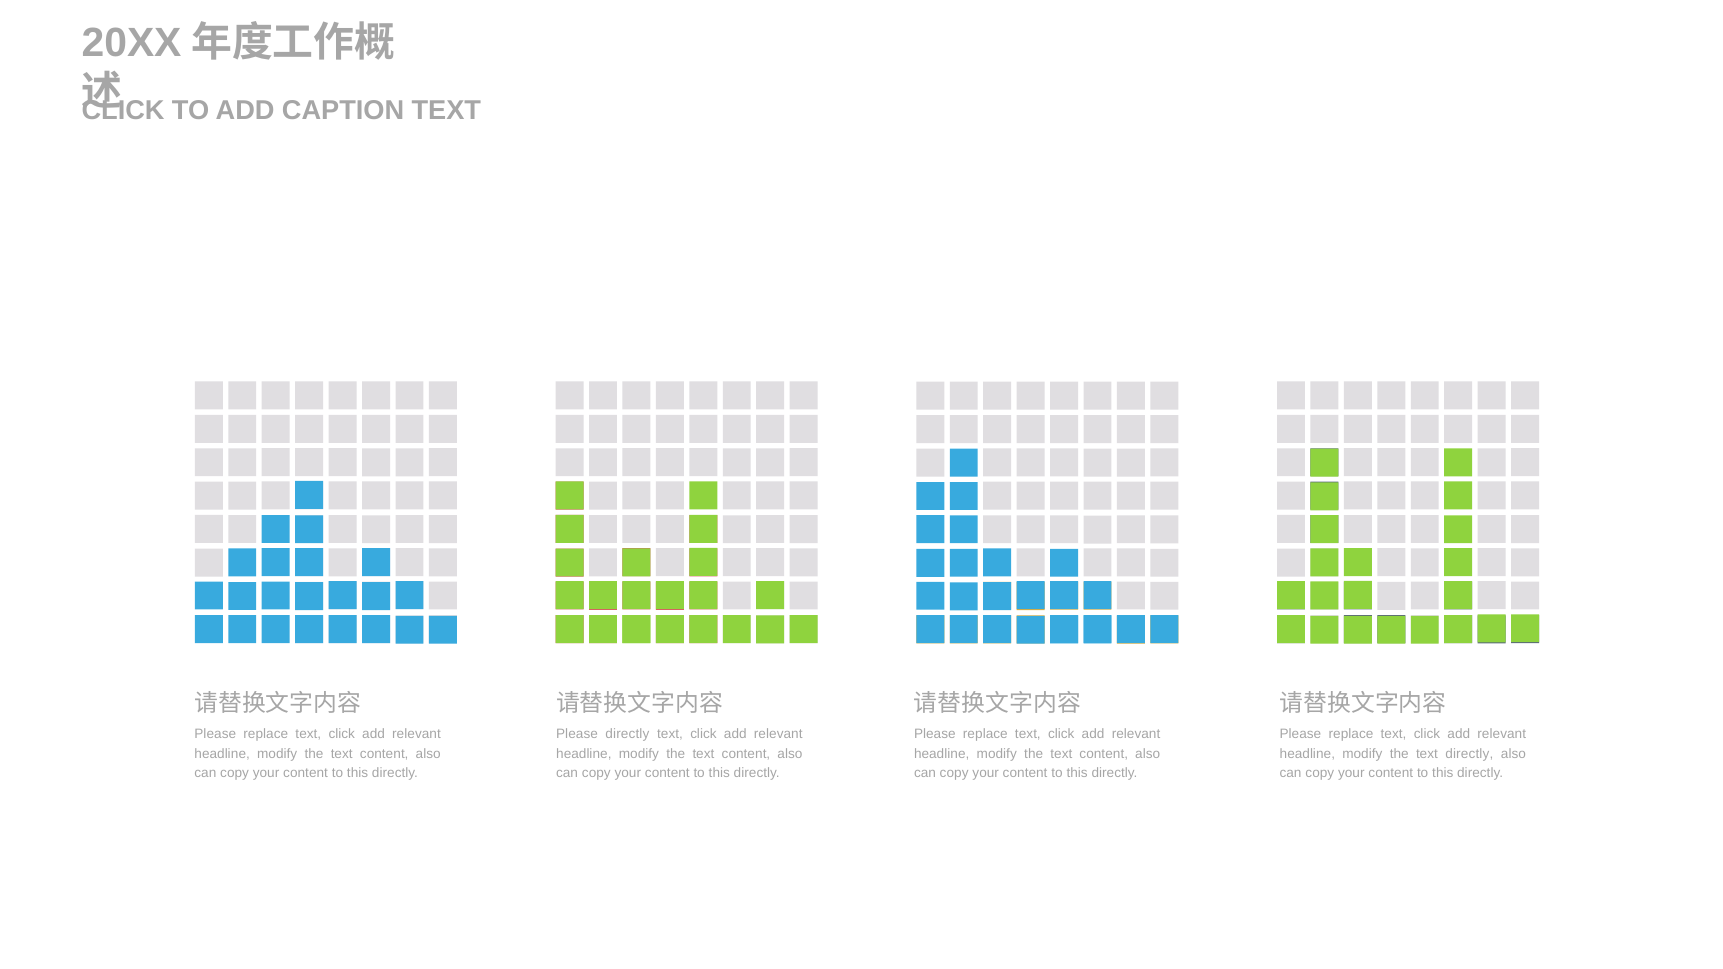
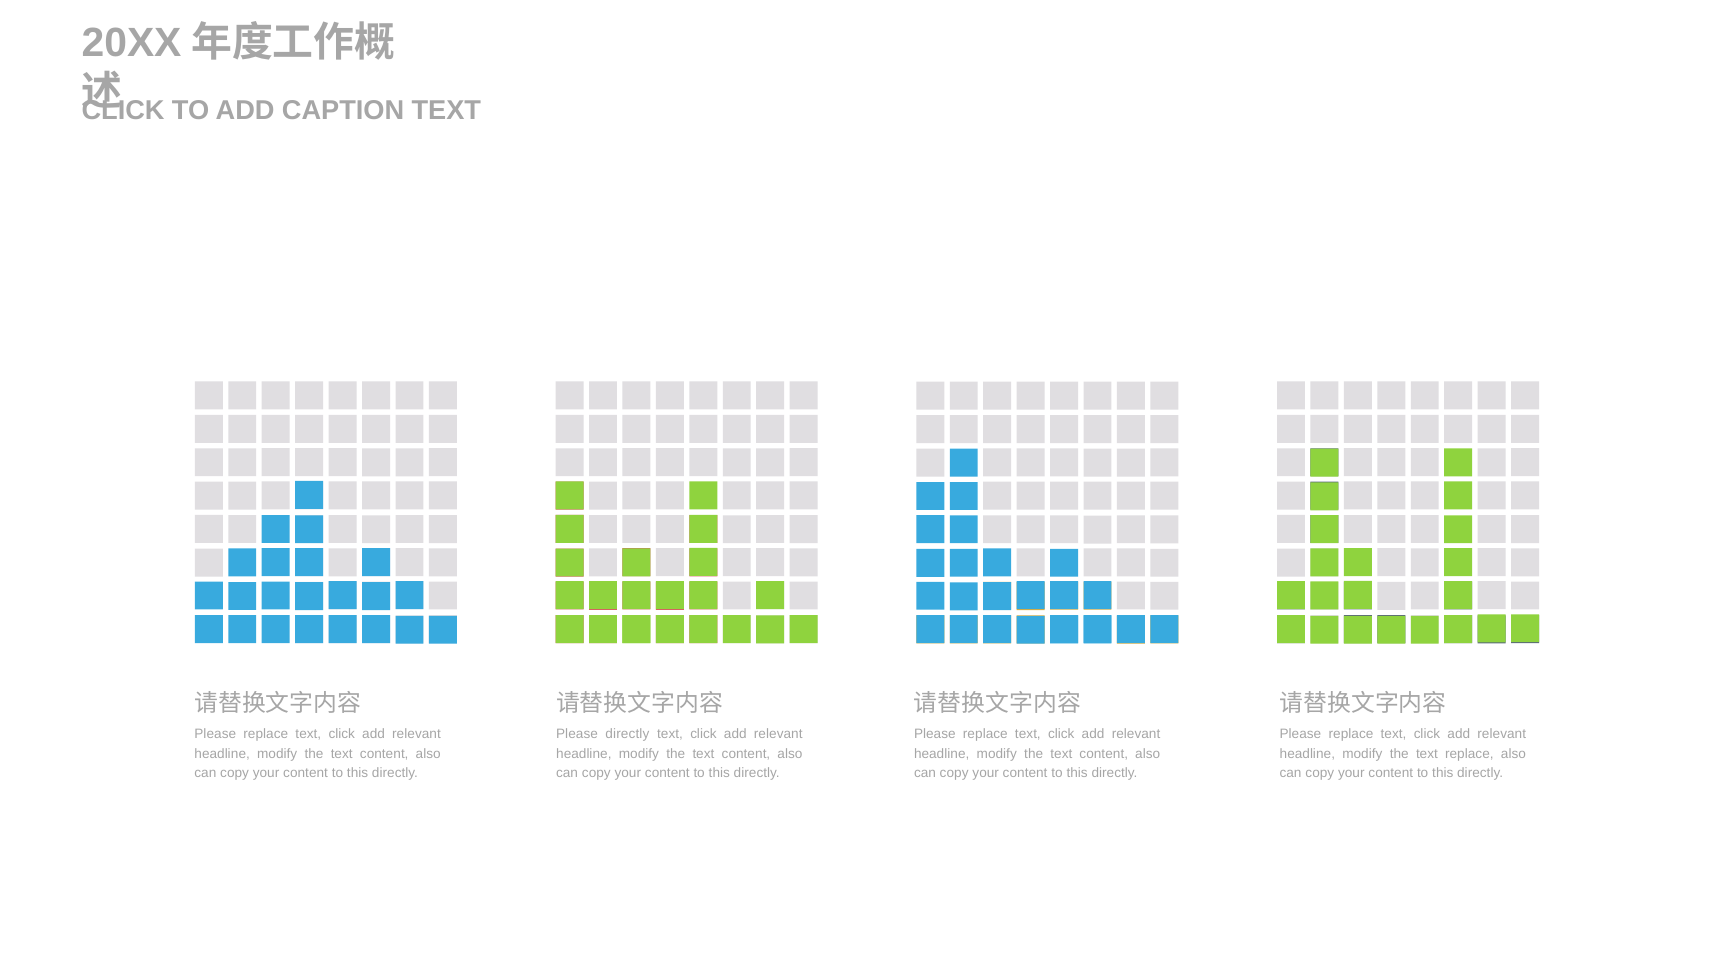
text directly: directly -> replace (1469, 754)
